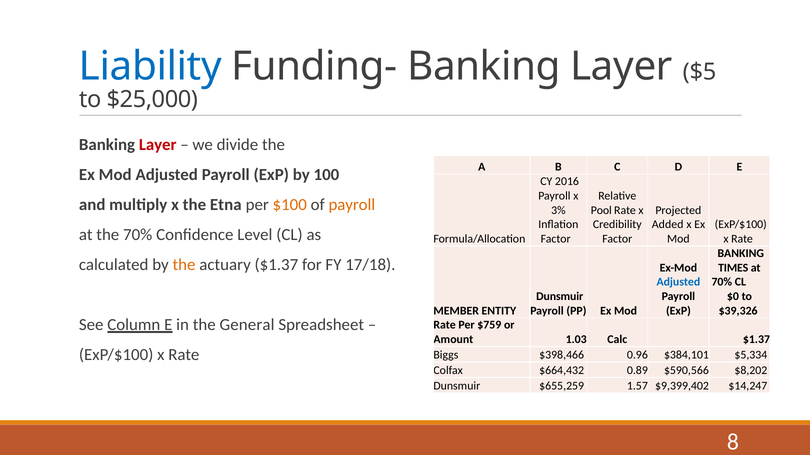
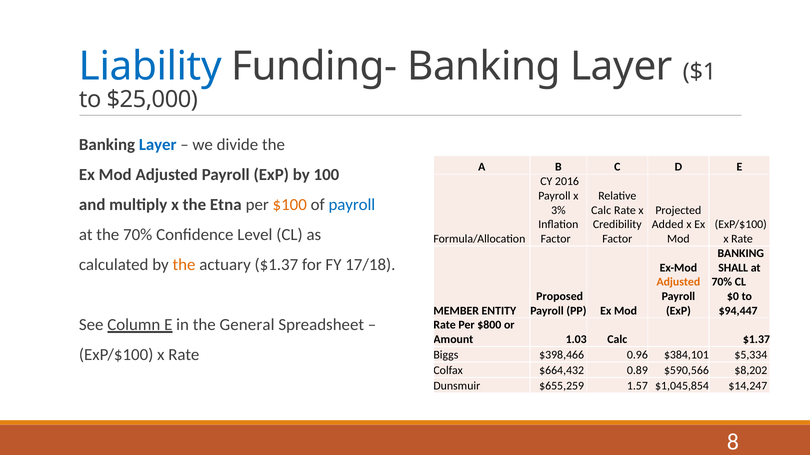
$5: $5 -> $1 (700, 72)
Layer colour: red -> blue (158, 145)
payroll colour: orange -> blue (352, 205)
Pool: Pool -> Calc (601, 210)
TIMES: TIMES -> SHALL (733, 268)
Adjusted colour: blue -> orange (678, 282)
Dunsmuir: Dunsmuir -> Proposed (560, 297)
$39,326: $39,326 -> $94,447 (738, 311)
$759: $759 -> $800 (489, 326)
$9,399,402: $9,399,402 -> $1,045,854 (682, 386)
